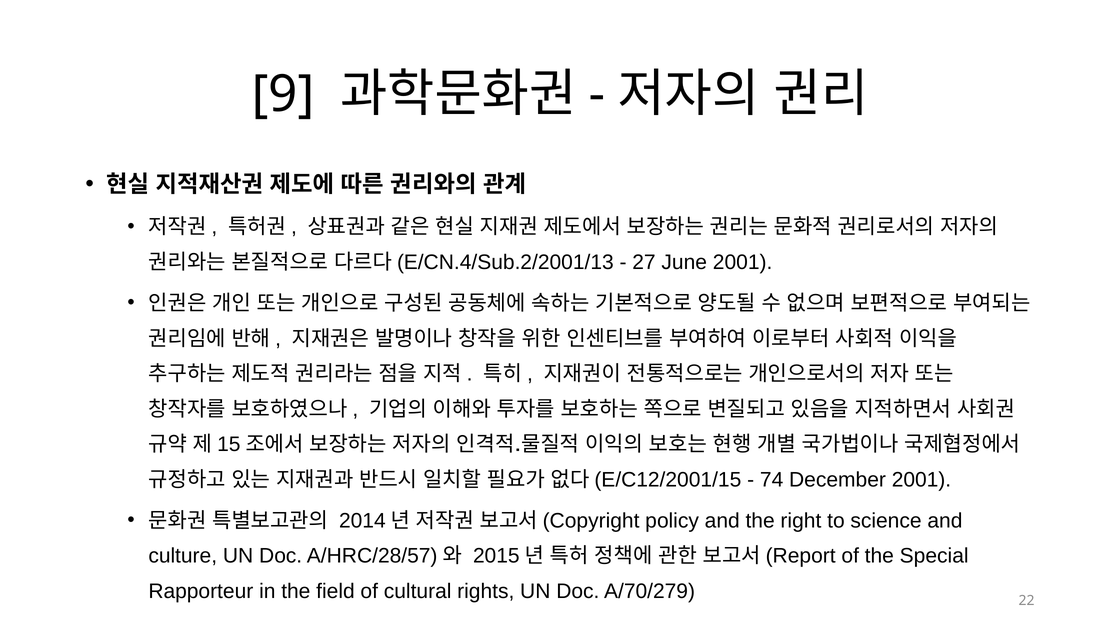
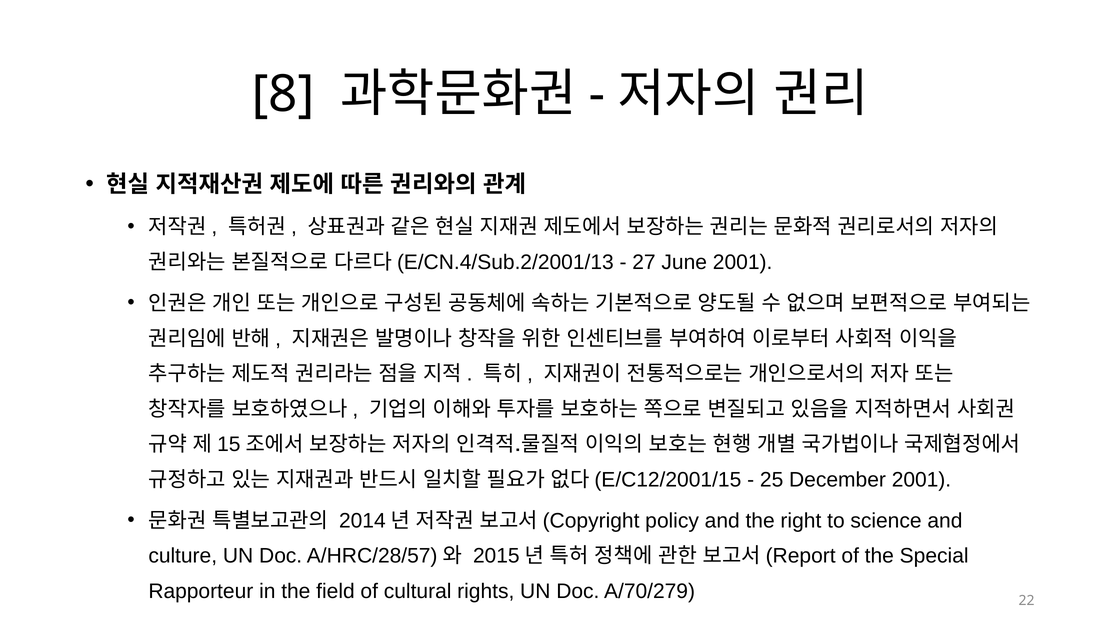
9: 9 -> 8 (283, 94)
74: 74 -> 25 (772, 480)
